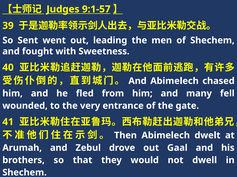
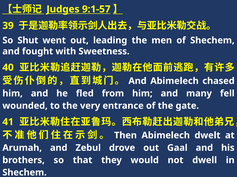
Sent: Sent -> Shut (28, 40)
